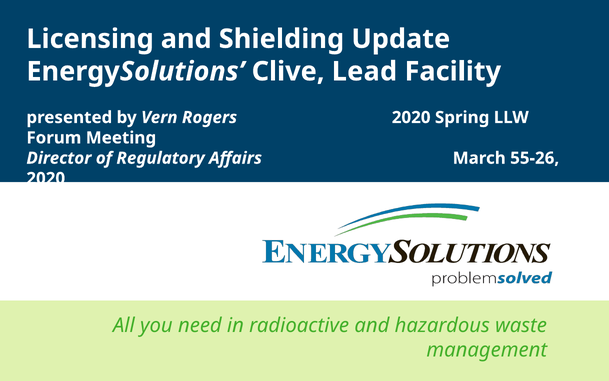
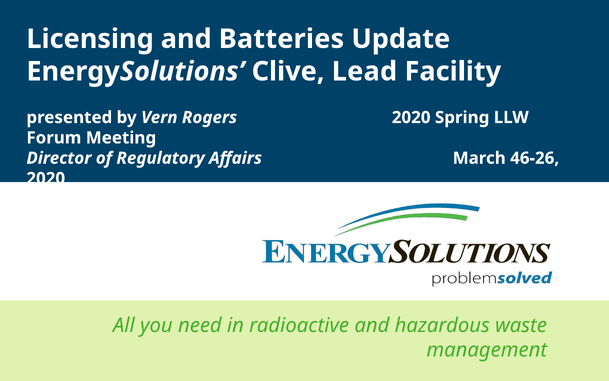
Shielding: Shielding -> Batteries (281, 39)
55-26: 55-26 -> 46-26 (535, 158)
